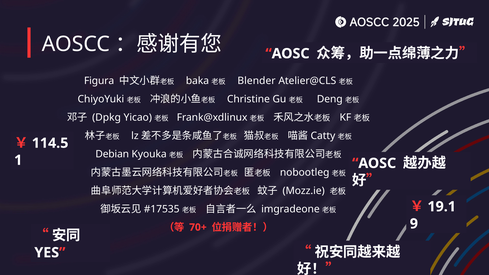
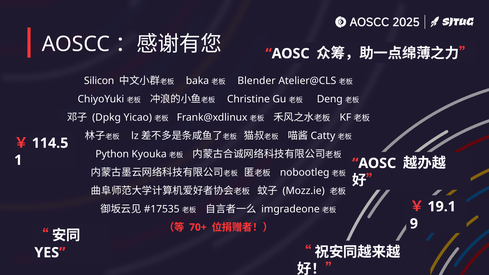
Figura: Figura -> Silicon (99, 81)
Debian: Debian -> Python (112, 154)
